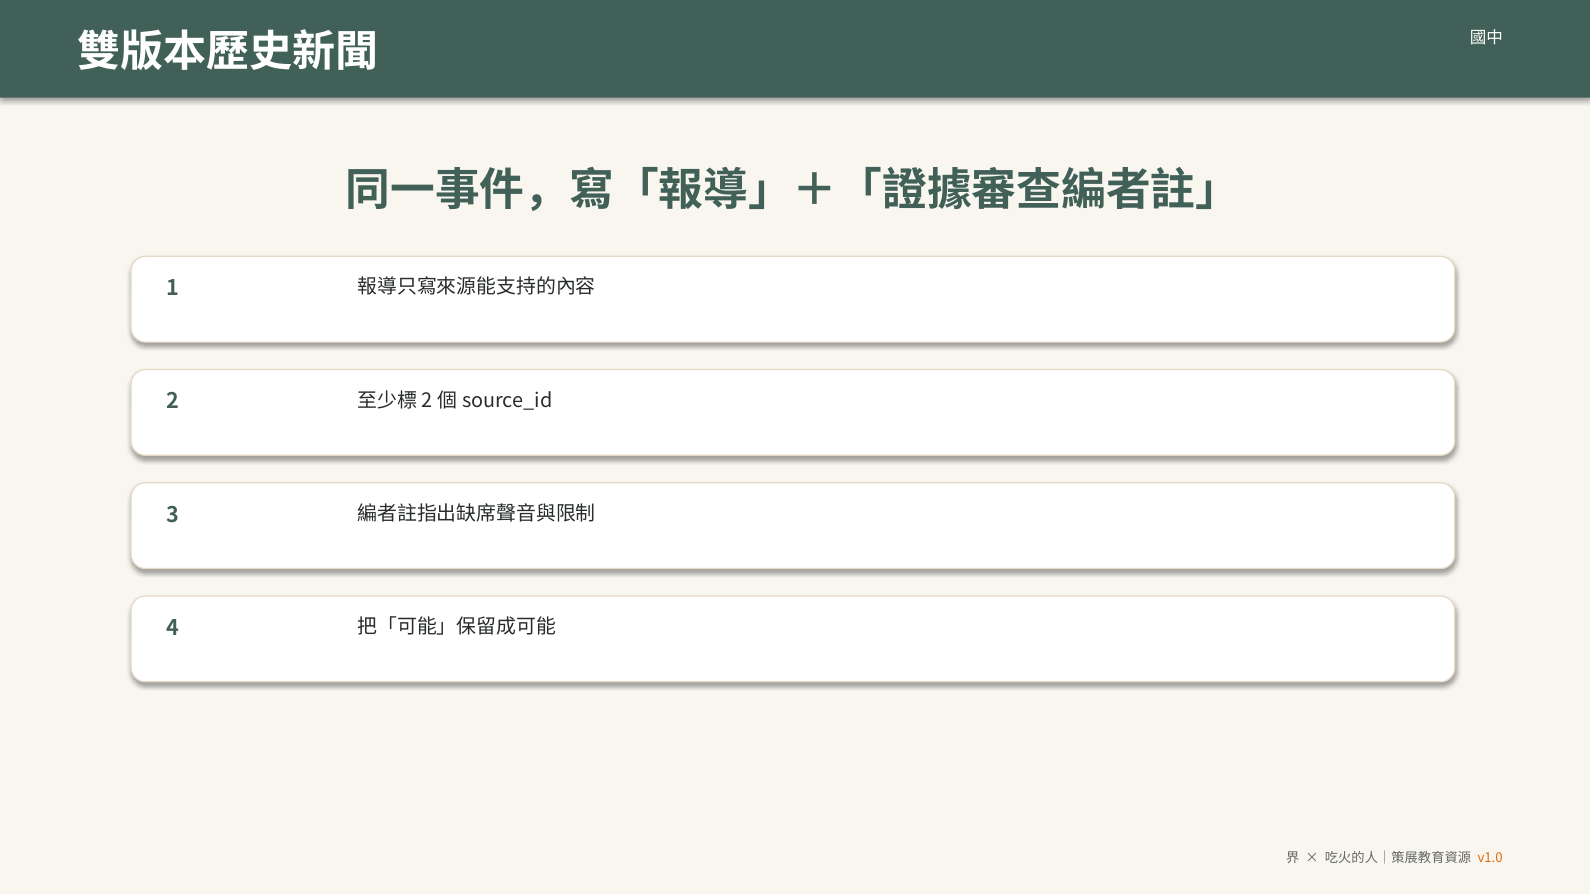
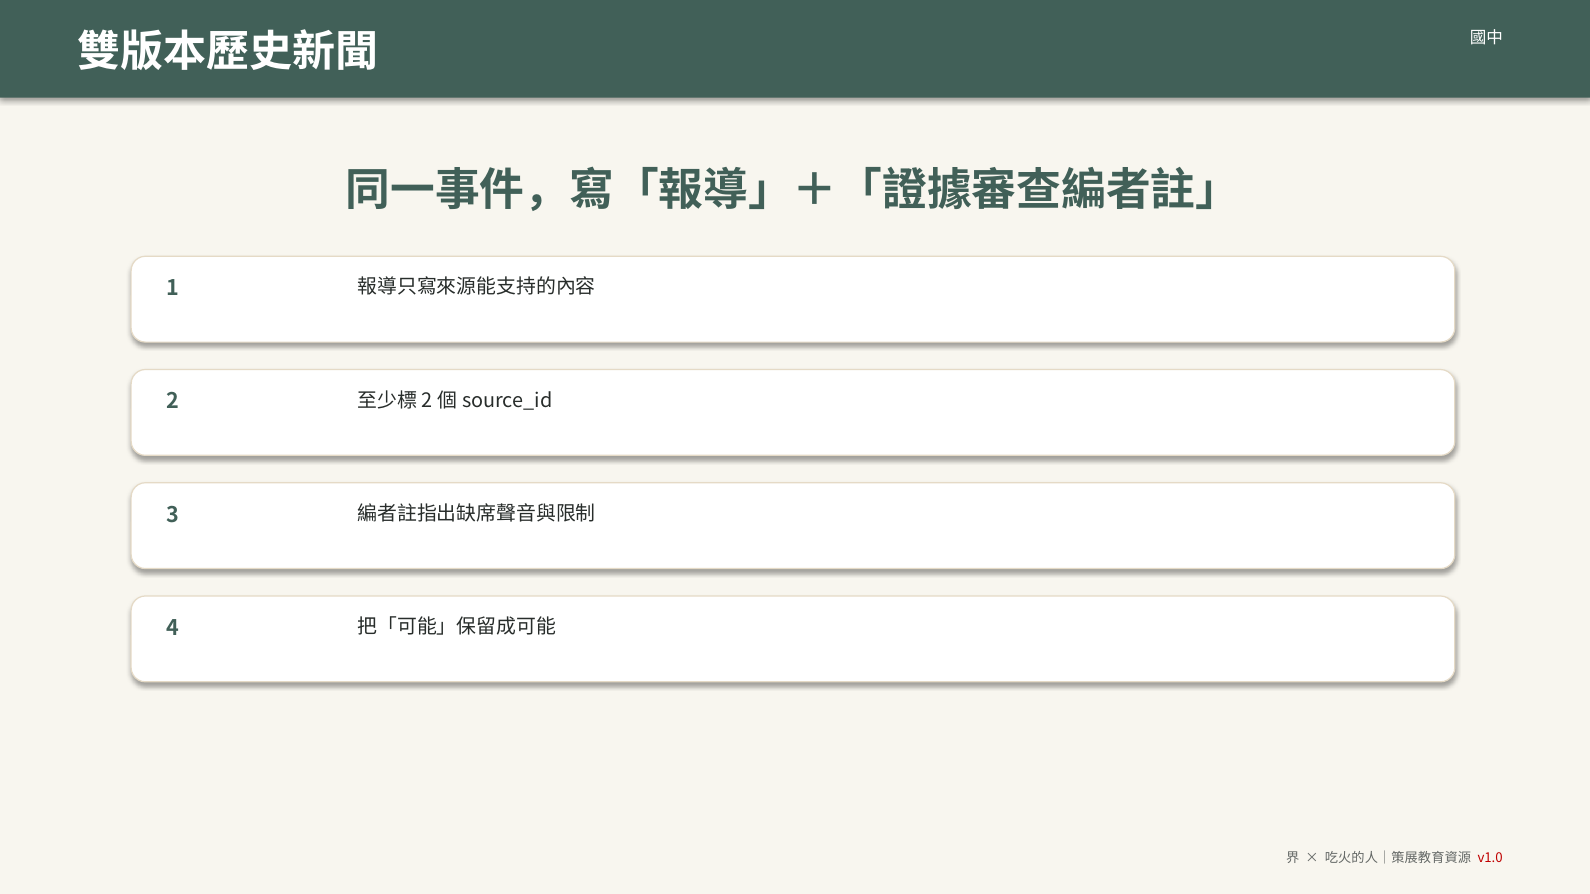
v1.0 colour: orange -> red (1490, 859)
